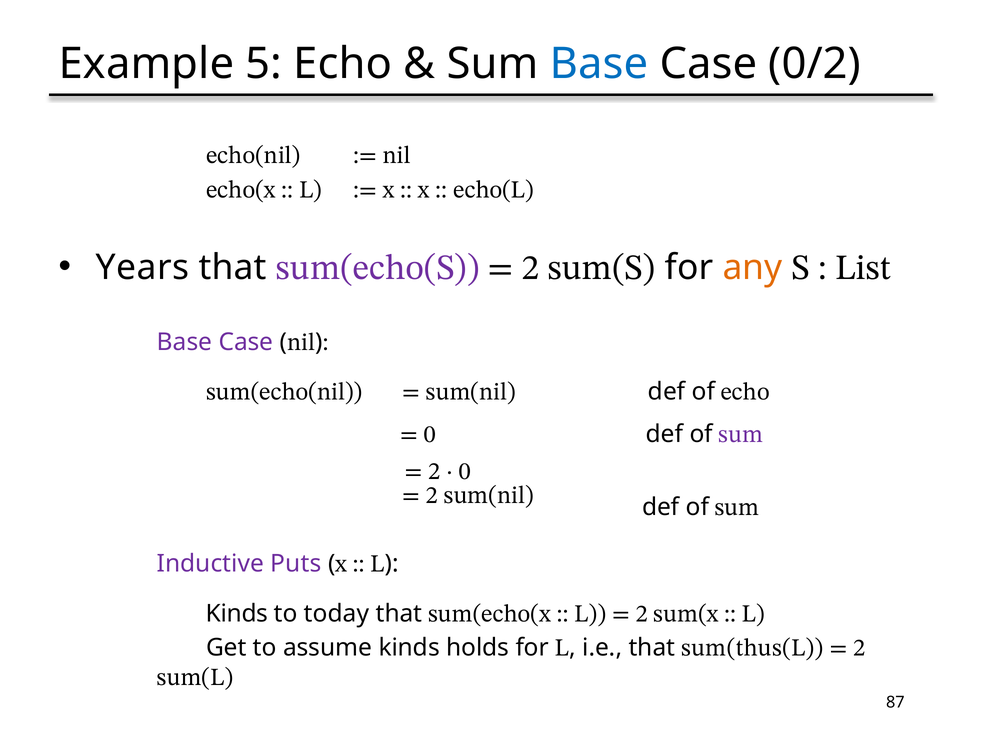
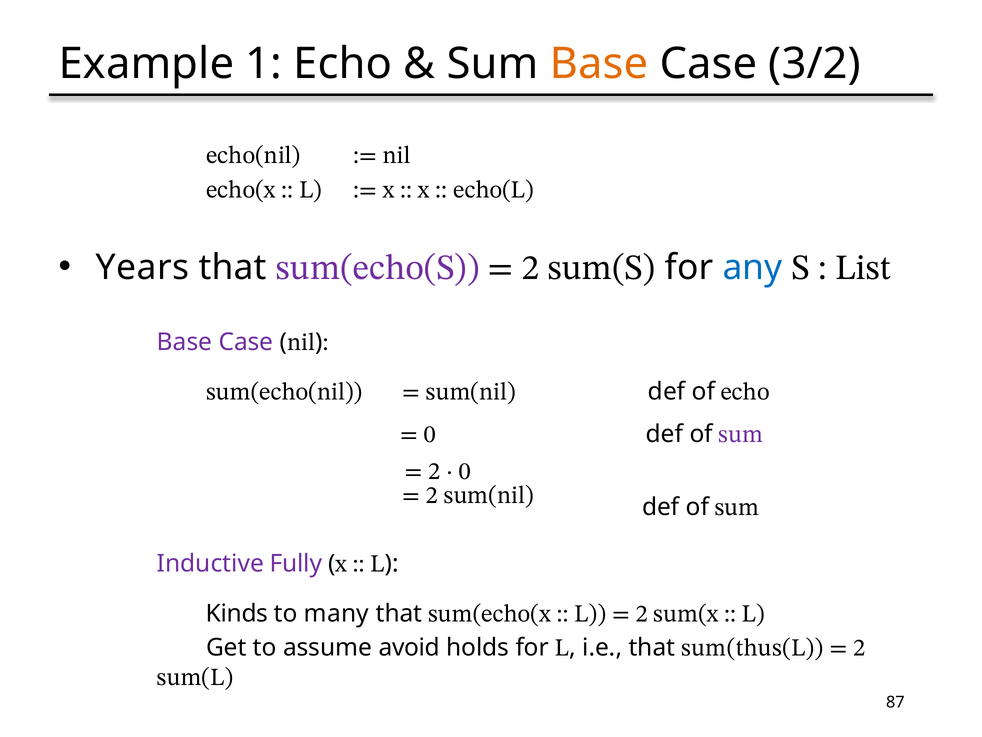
5: 5 -> 1 (264, 64)
Base colour: blue -> orange (599, 64)
0/2: 0/2 -> 3/2 (815, 64)
any colour: orange -> blue (753, 267)
Puts: Puts -> Fully (296, 563)
today: today -> many (336, 613)
assume kinds: kinds -> avoid (409, 647)
